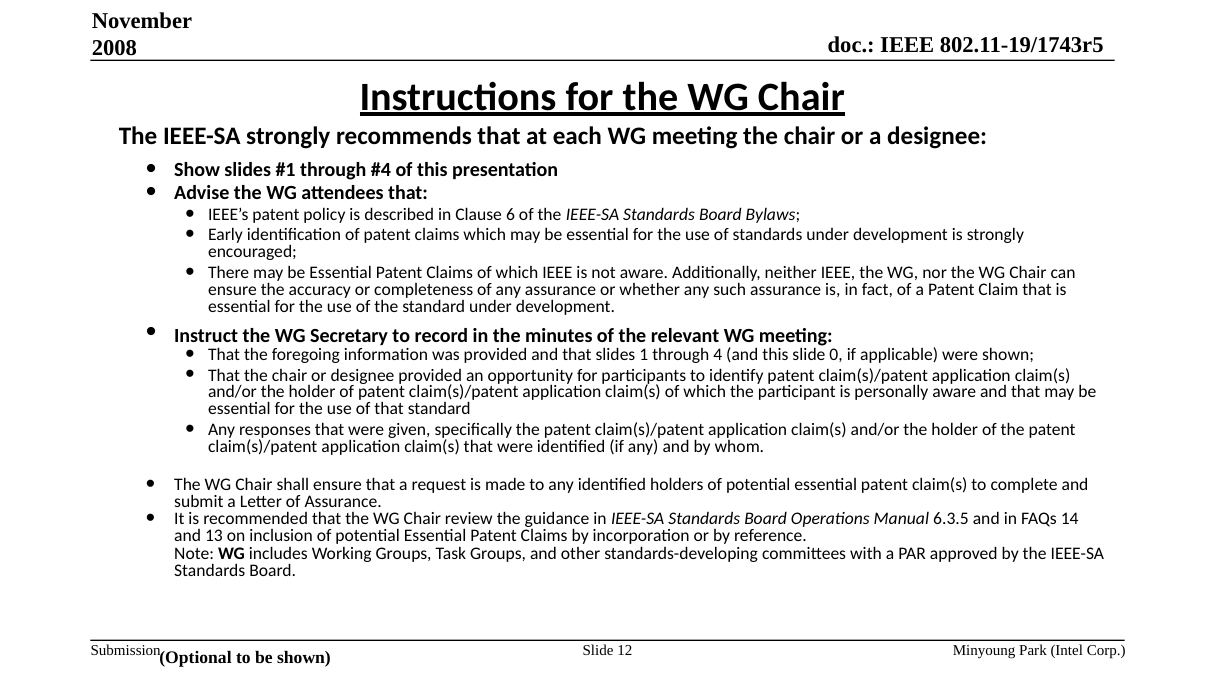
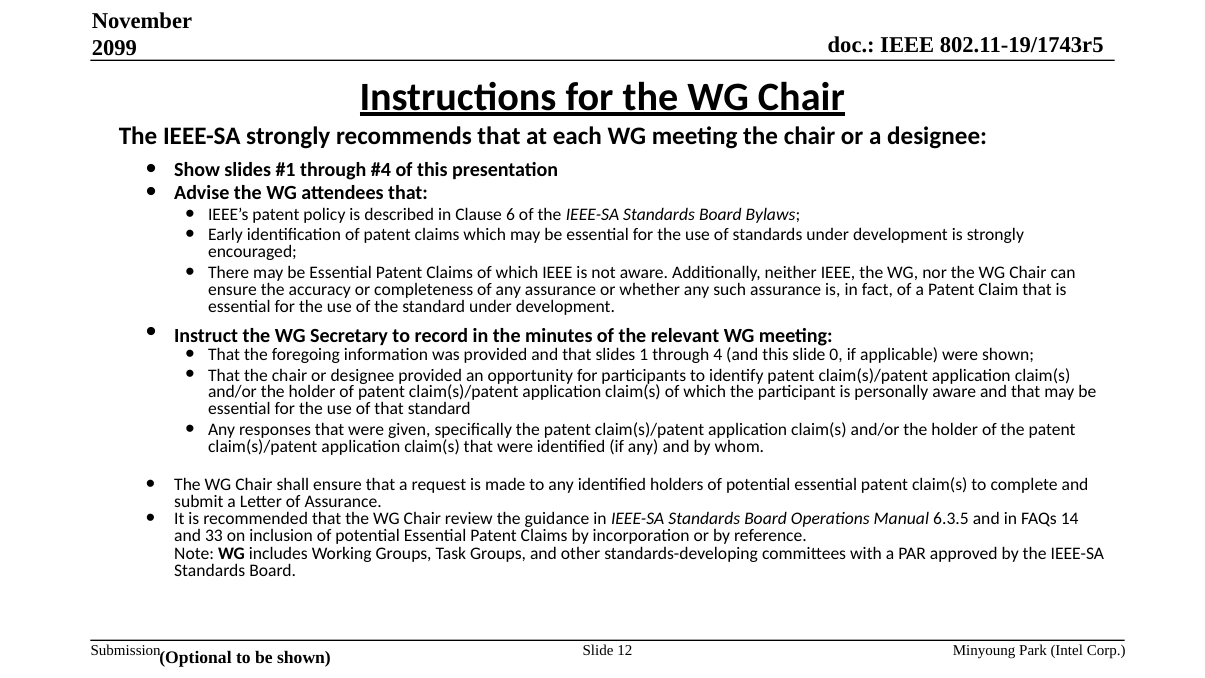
2008: 2008 -> 2099 (114, 48)
13: 13 -> 33 (214, 536)
